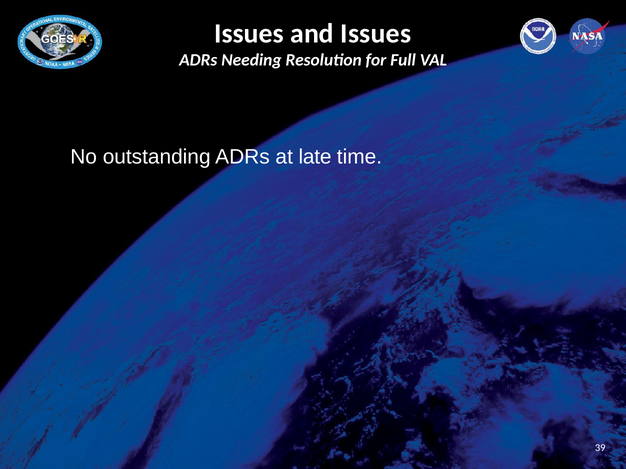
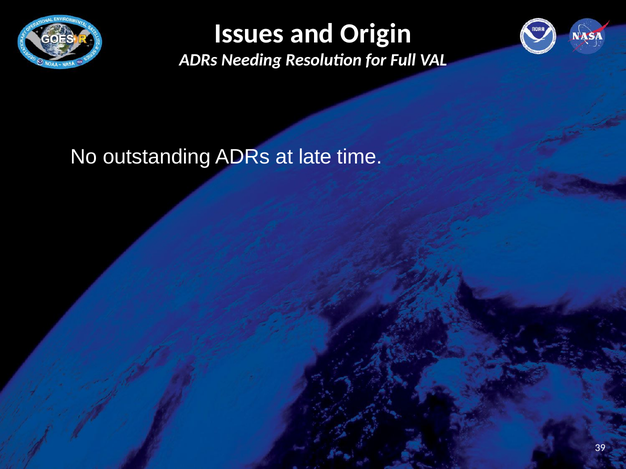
and Issues: Issues -> Origin (376, 33)
